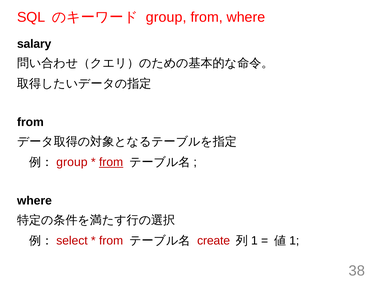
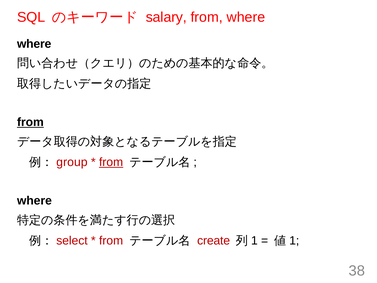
group: group -> salary (166, 17)
salary: salary -> where (34, 44)
from underline: none -> present (30, 122)
